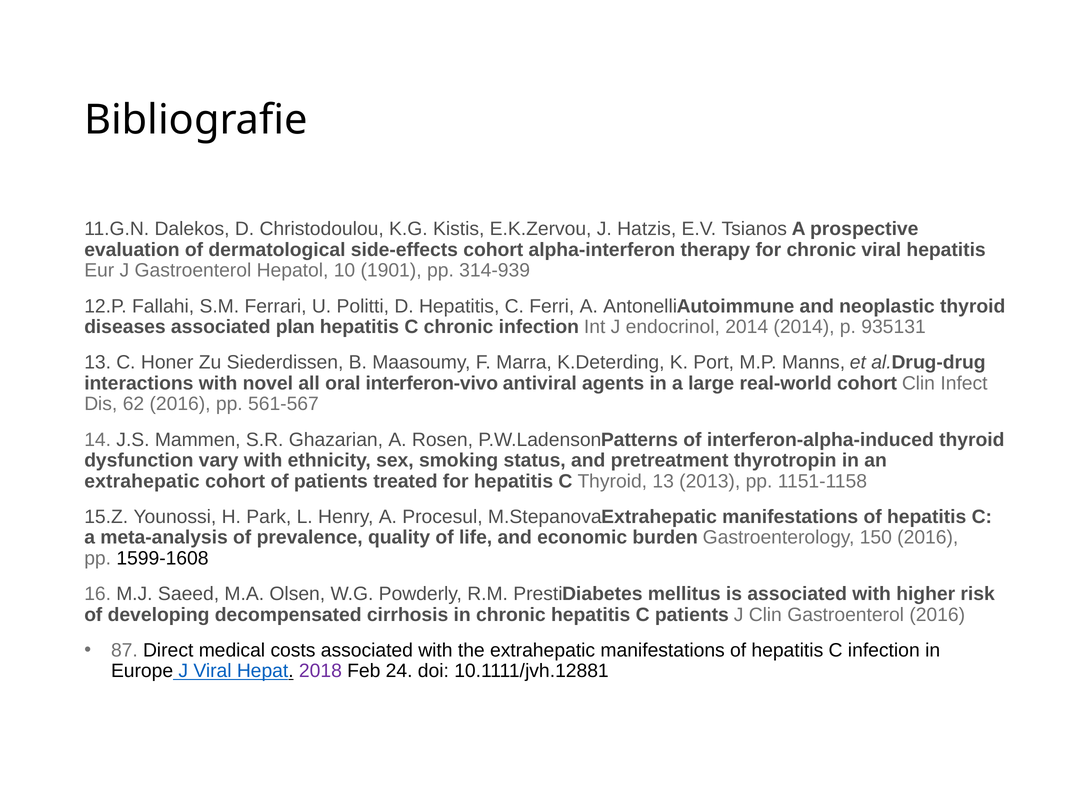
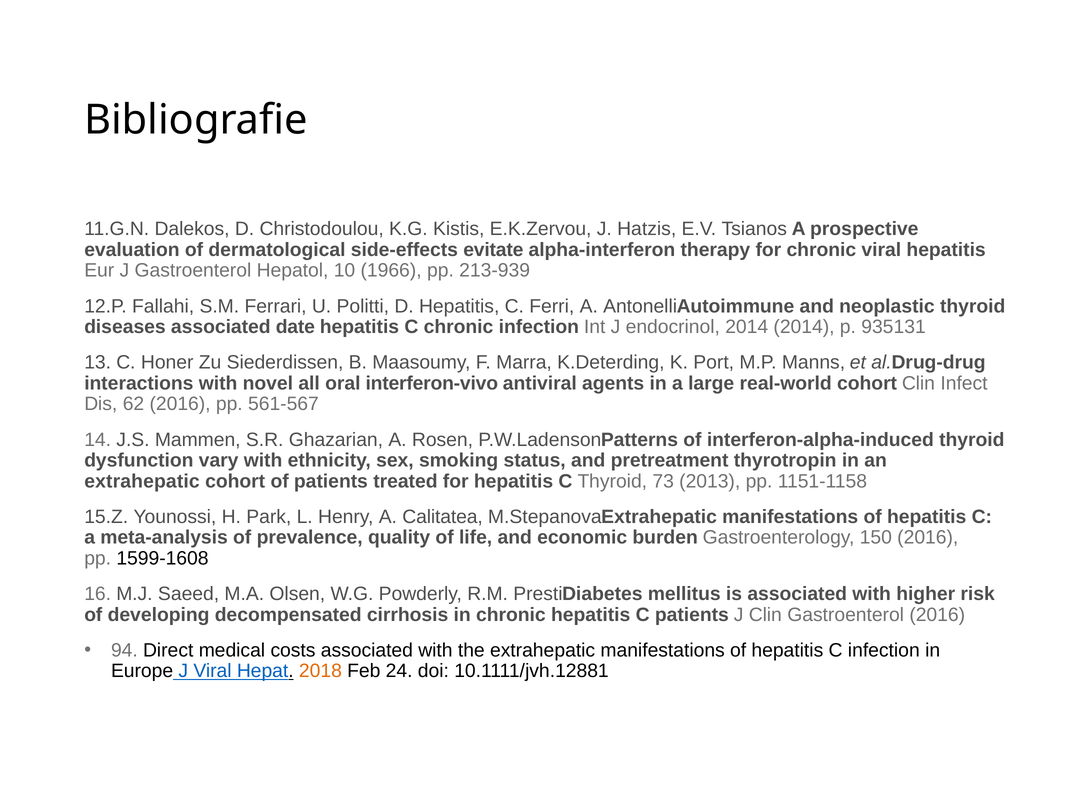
side-effects cohort: cohort -> evitate (493, 250)
1901: 1901 -> 1966 (391, 271)
314-939: 314-939 -> 213-939 (495, 271)
plan: plan -> date (295, 327)
Thyroid 13: 13 -> 73 (663, 482)
Procesul: Procesul -> Calitatea (443, 517)
87: 87 -> 94 (124, 651)
2018 colour: purple -> orange (320, 672)
